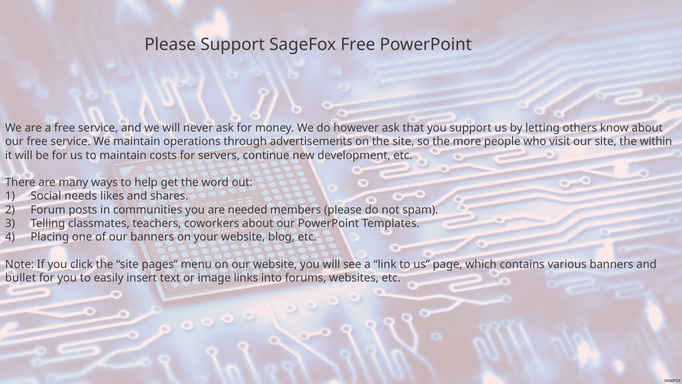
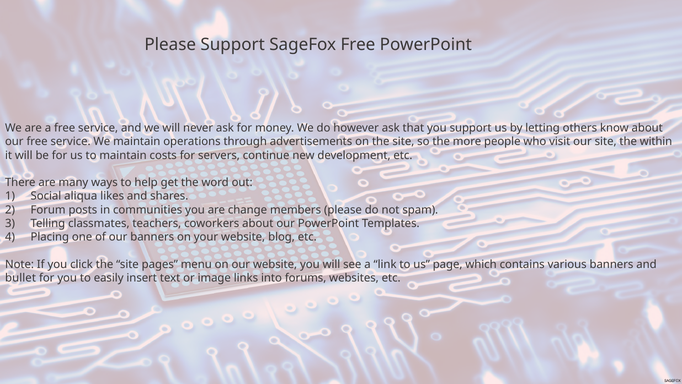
needs: needs -> aliqua (81, 196)
needed: needed -> change (248, 210)
